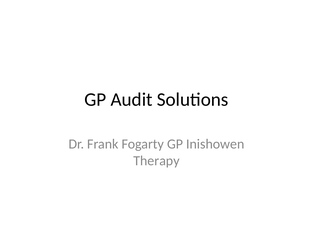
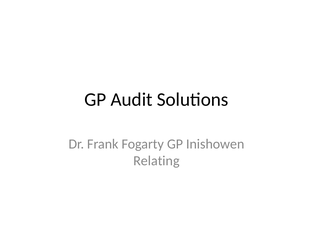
Therapy: Therapy -> Relating (156, 161)
